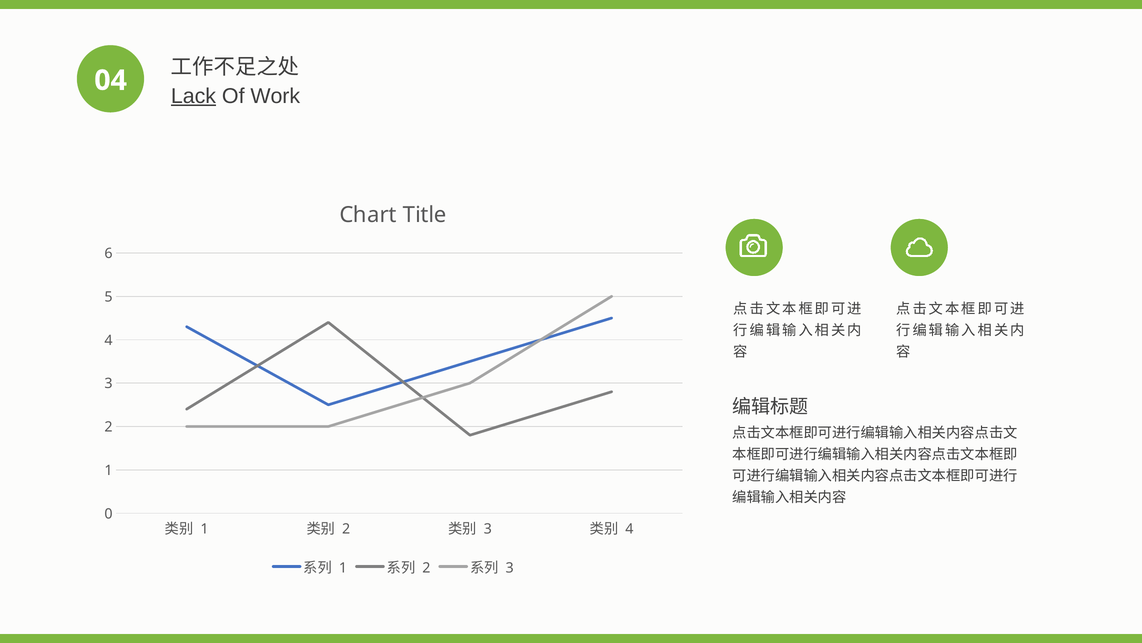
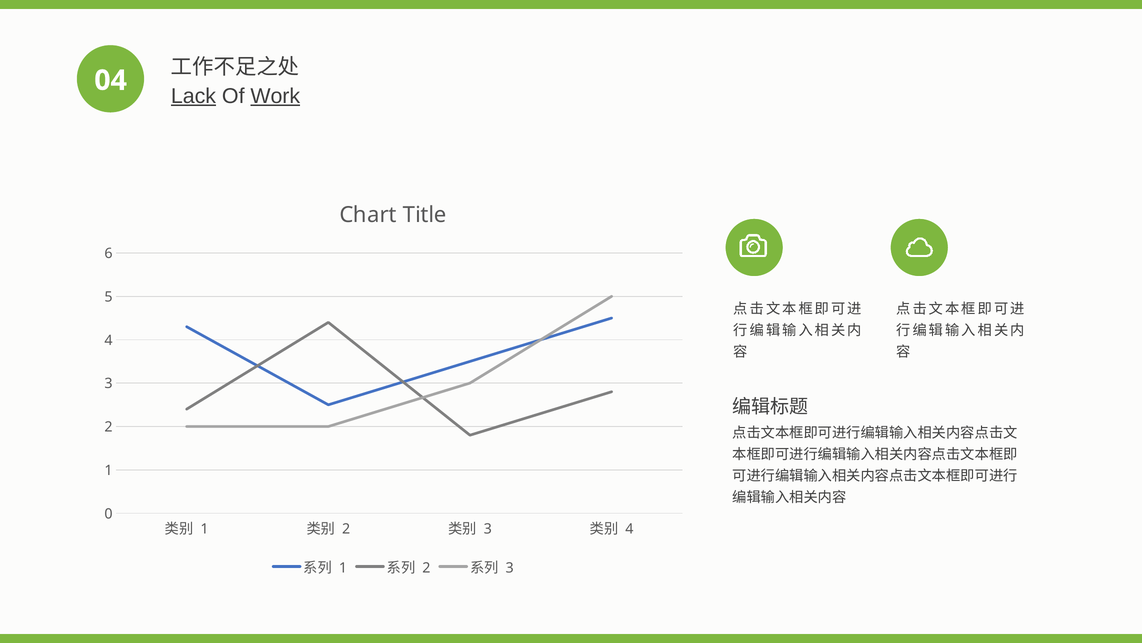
Work underline: none -> present (275, 96)
